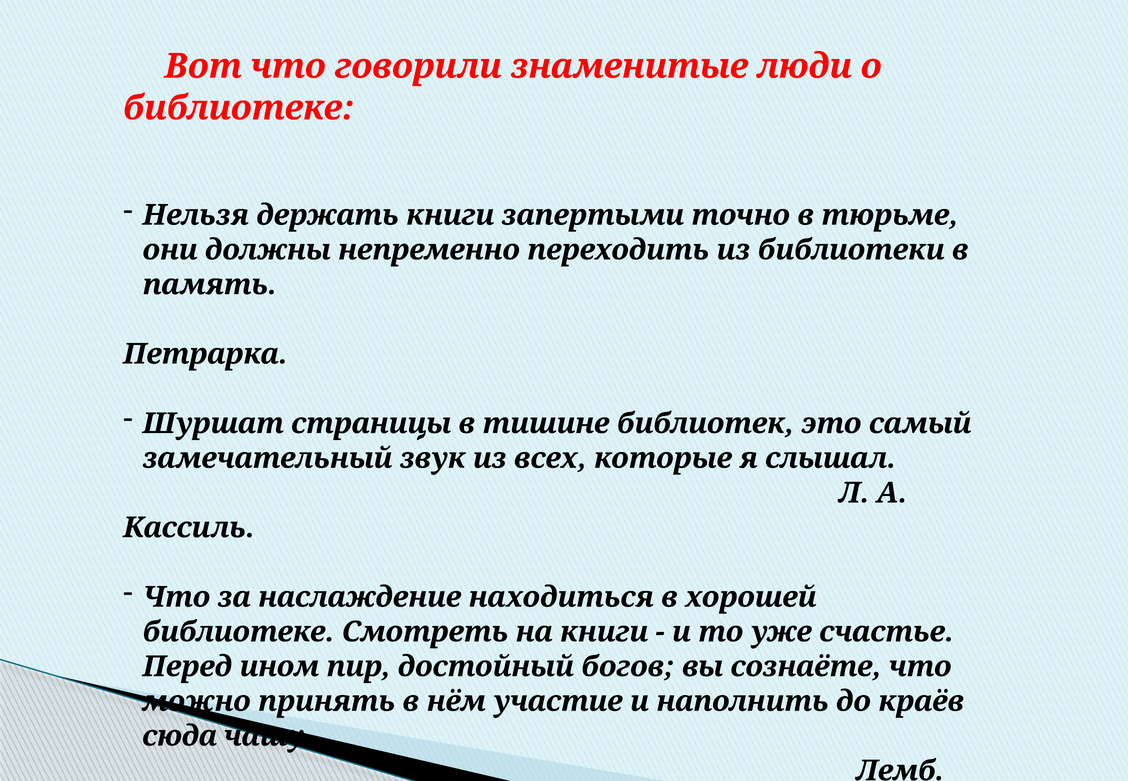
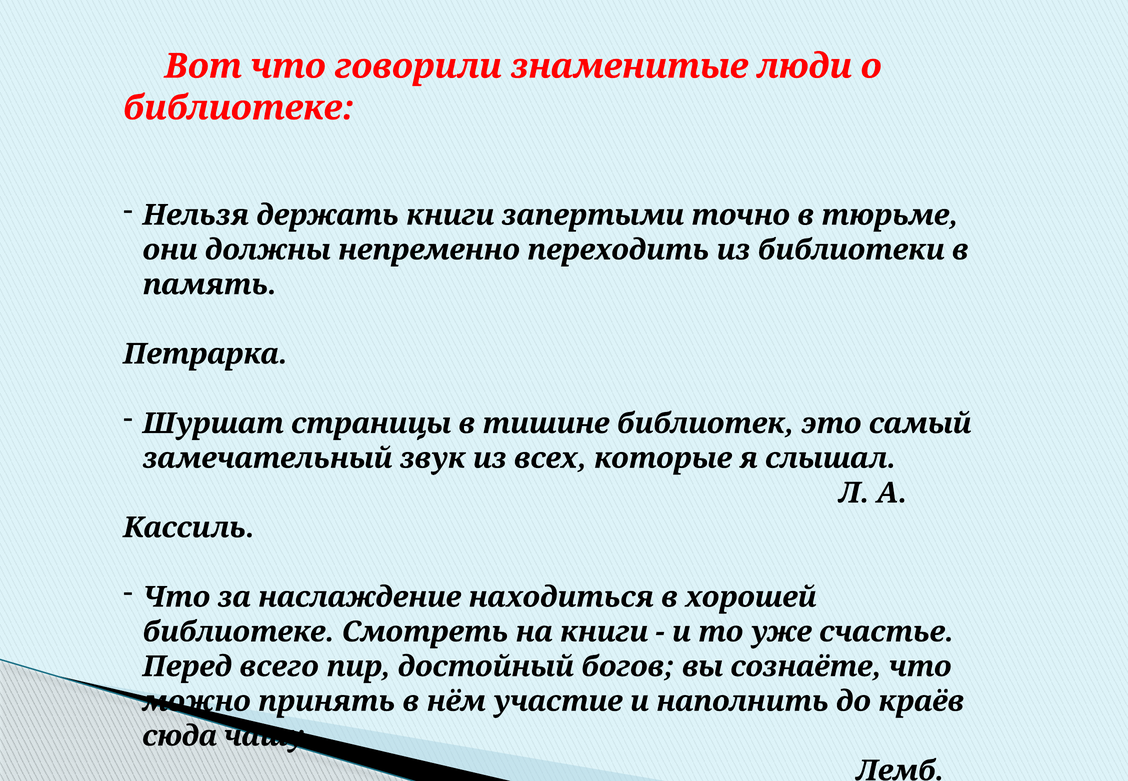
ином: ином -> всего (279, 667)
